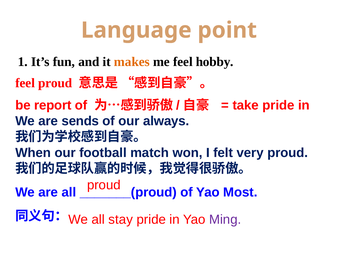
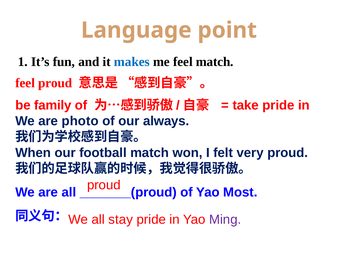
makes colour: orange -> blue (132, 62)
feel hobby: hobby -> match (215, 62)
report: report -> family (53, 105)
sends: sends -> photo (80, 121)
